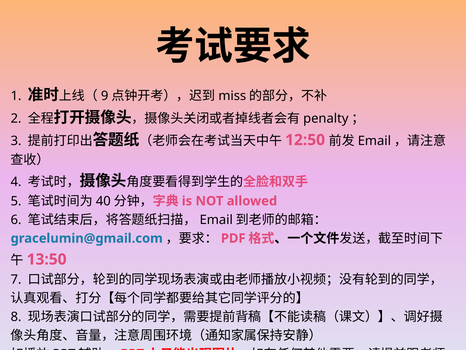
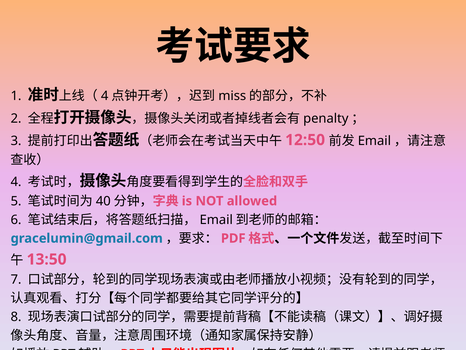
9: 9 -> 4 (105, 96)
